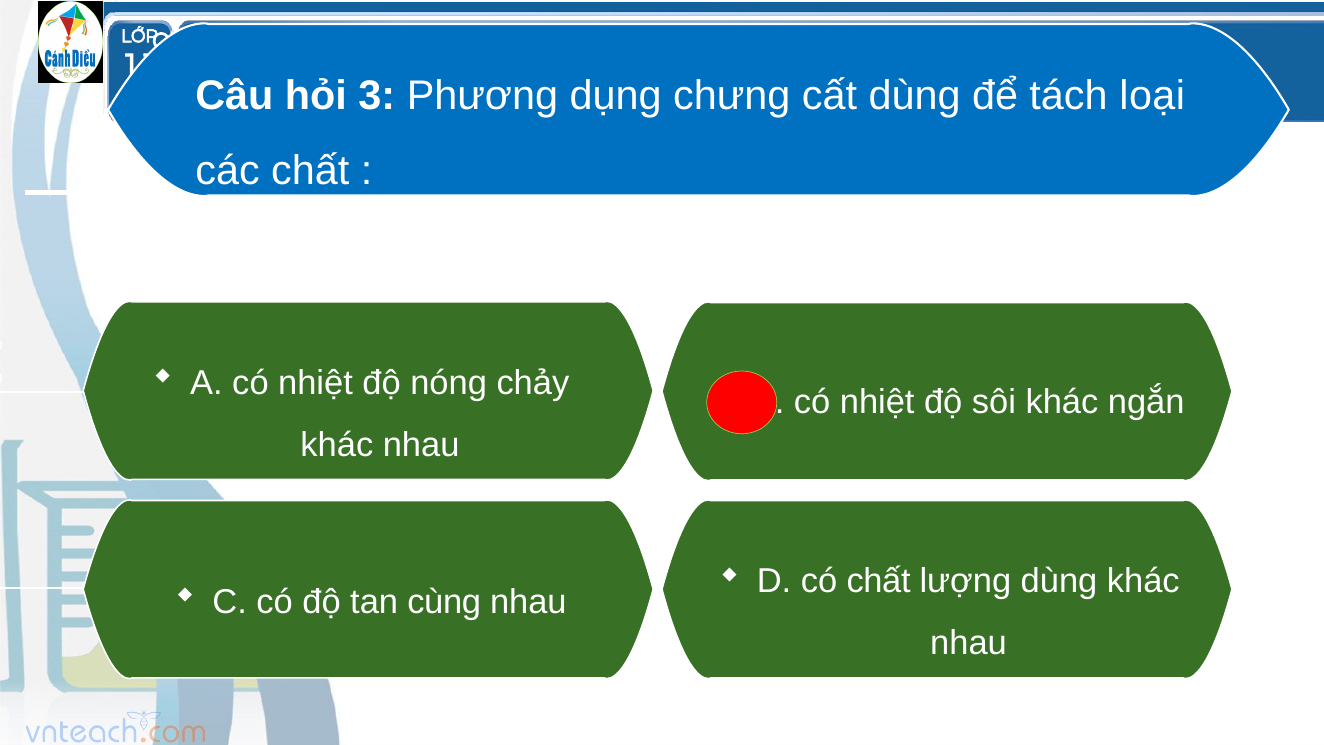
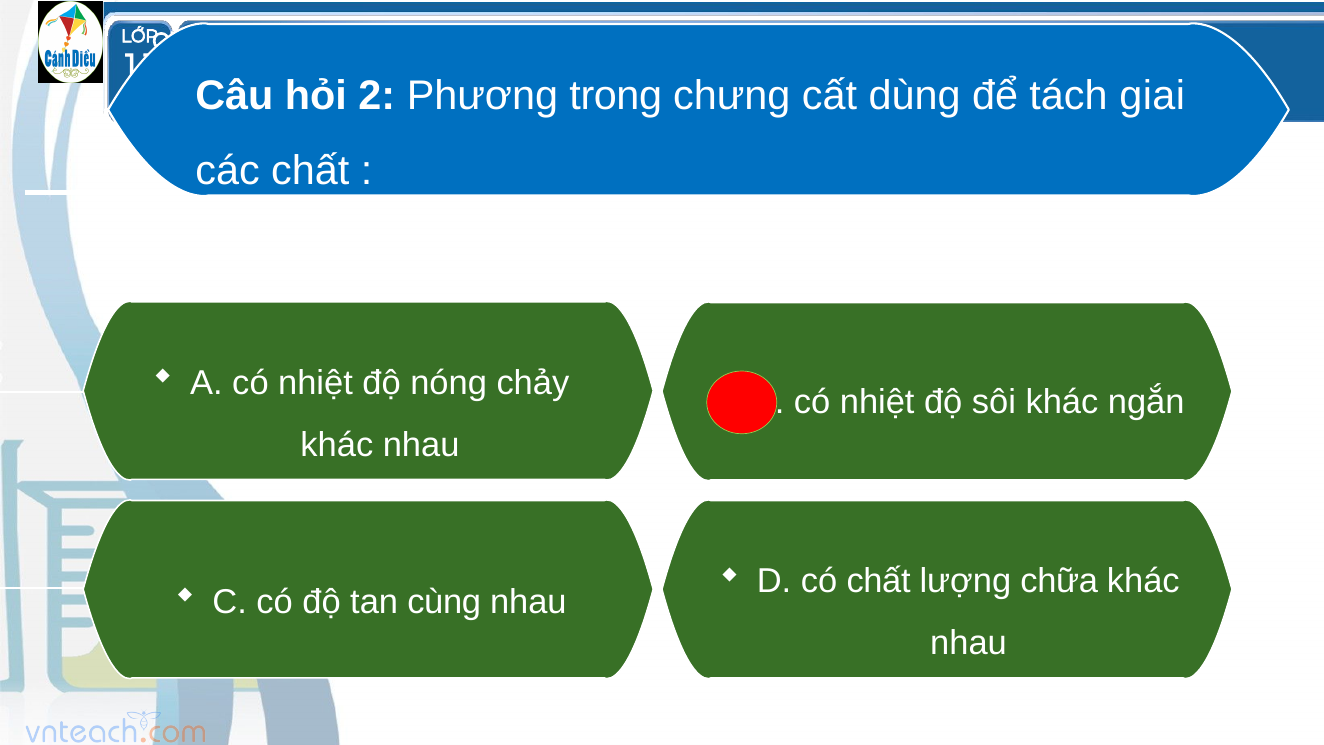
hỏi 3: 3 -> 2 (377, 96)
dụng: dụng -> trong (616, 96)
loại: loại -> giai (1152, 96)
lượng dùng: dùng -> chữa (1059, 581)
